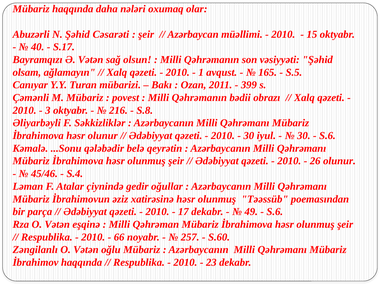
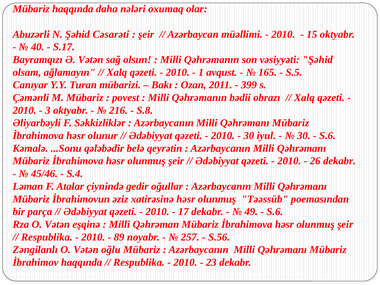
26 olunur: olunur -> dekabr (339, 161)
66: 66 -> 89 (119, 237)
S.60: S.60 -> S.56 (219, 237)
